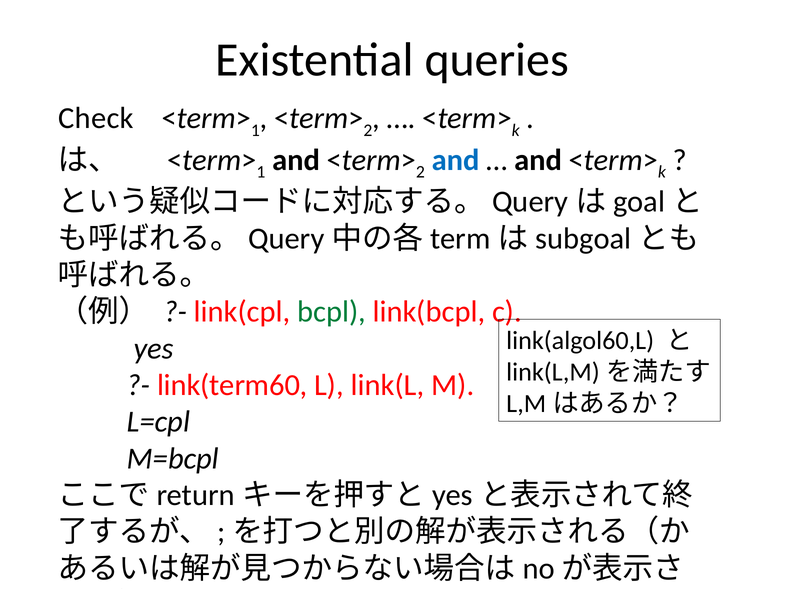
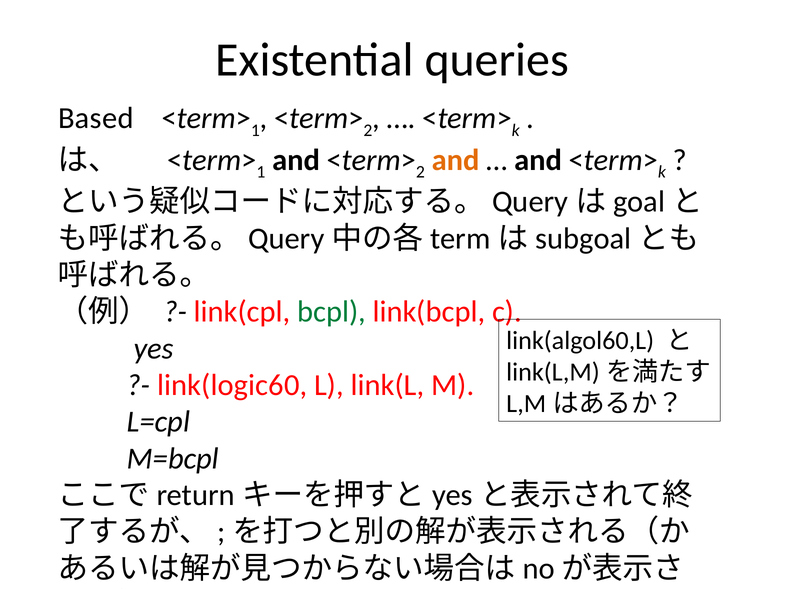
Check: Check -> Based (96, 118)
and colour: blue -> orange (456, 160)
link(term60: link(term60 -> link(logic60 (232, 385)
